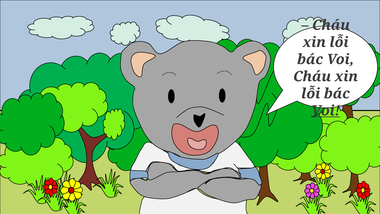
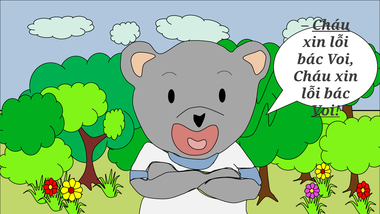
Cháu underline: none -> present (331, 25)
